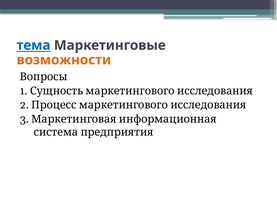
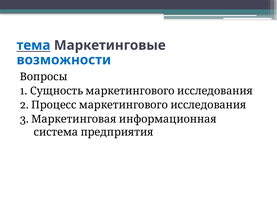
возможности colour: orange -> blue (64, 60)
